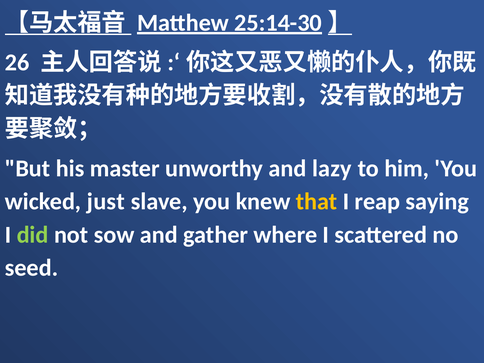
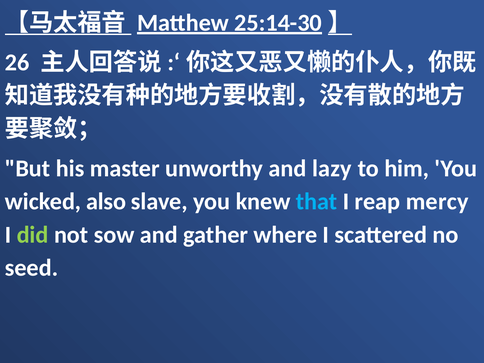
just: just -> also (106, 202)
that colour: yellow -> light blue (317, 202)
saying: saying -> mercy (437, 202)
